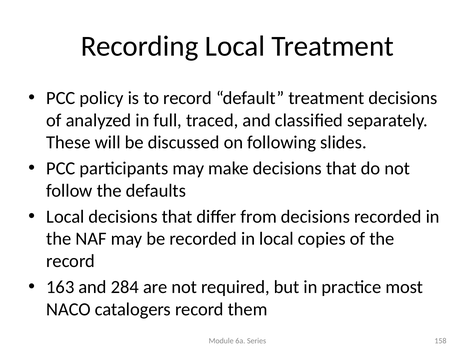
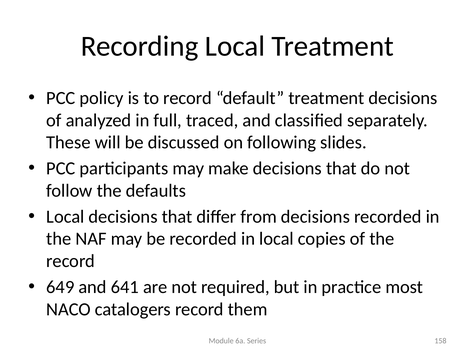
163: 163 -> 649 (60, 286)
284: 284 -> 641 (125, 286)
